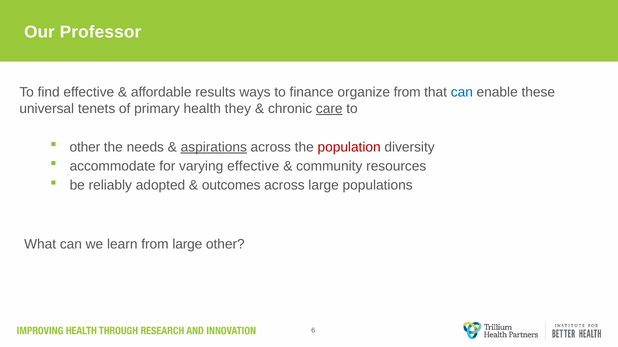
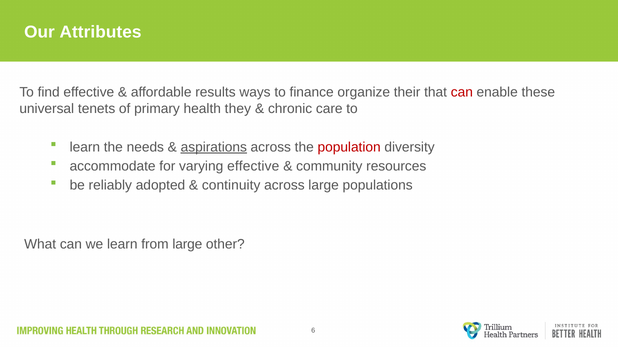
Professor: Professor -> Attributes (101, 32)
organize from: from -> their (407, 92)
can colour: blue -> red (462, 92)
care underline: present -> none (329, 109)
other: other -> learn (85, 147)
outcomes: outcomes -> continuity (231, 186)
